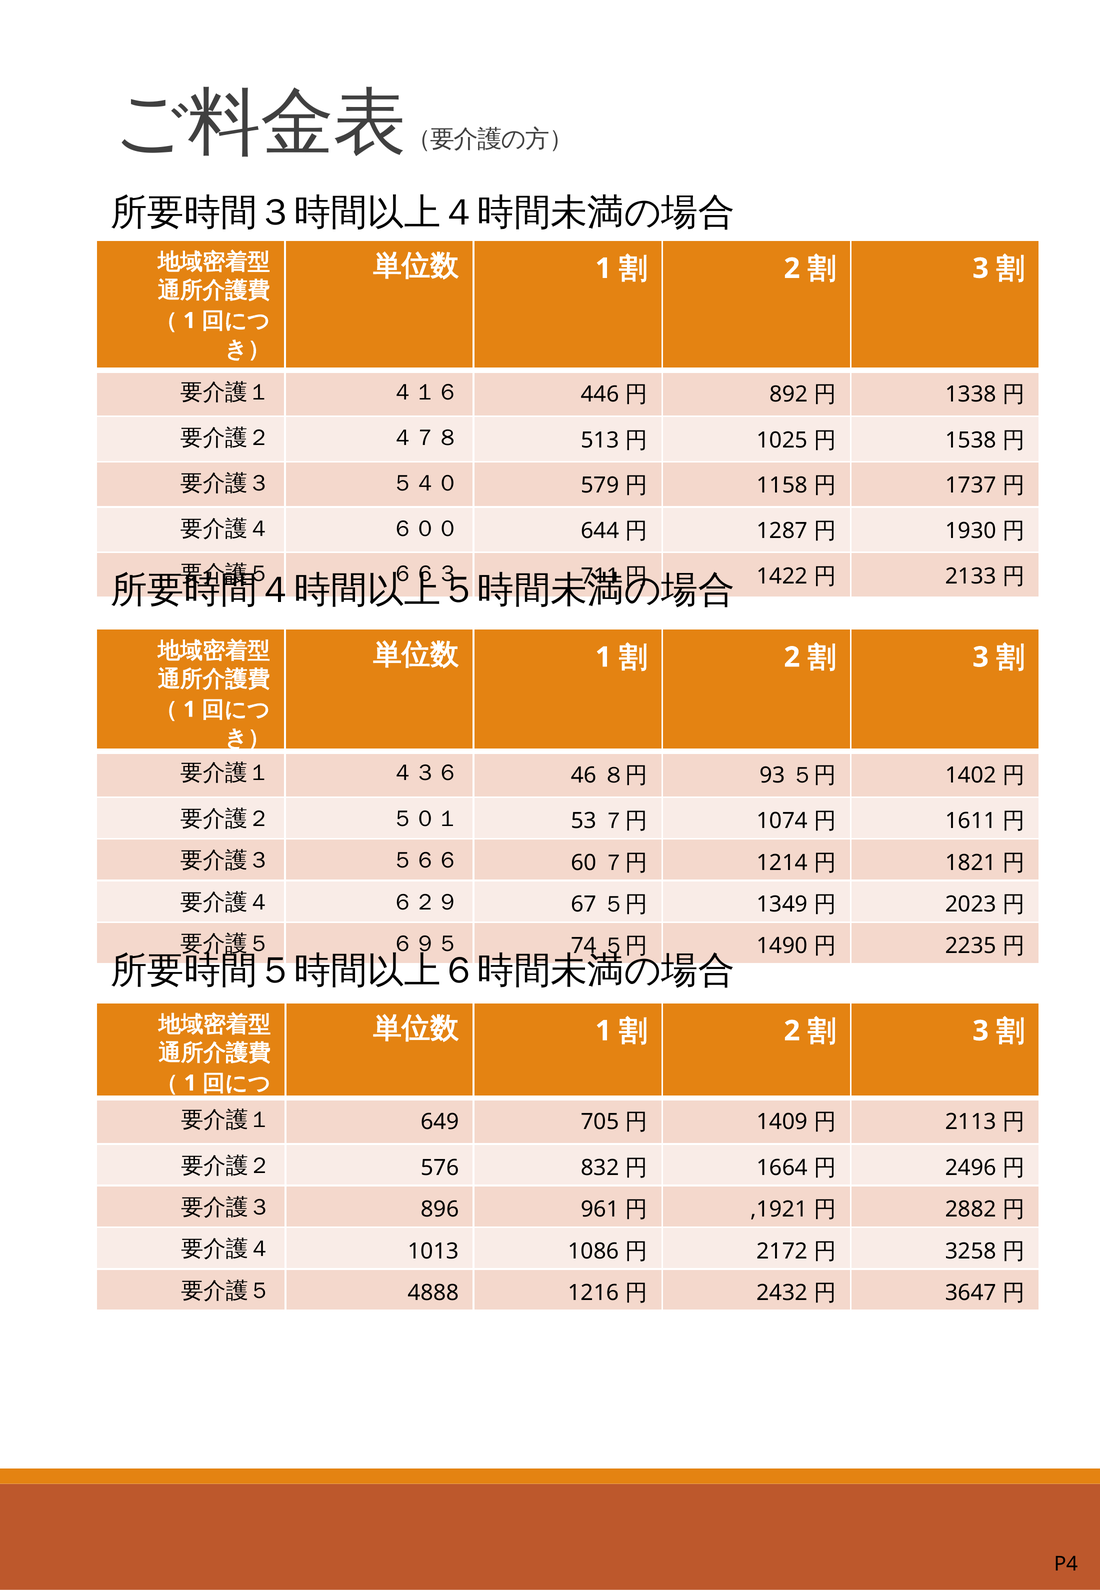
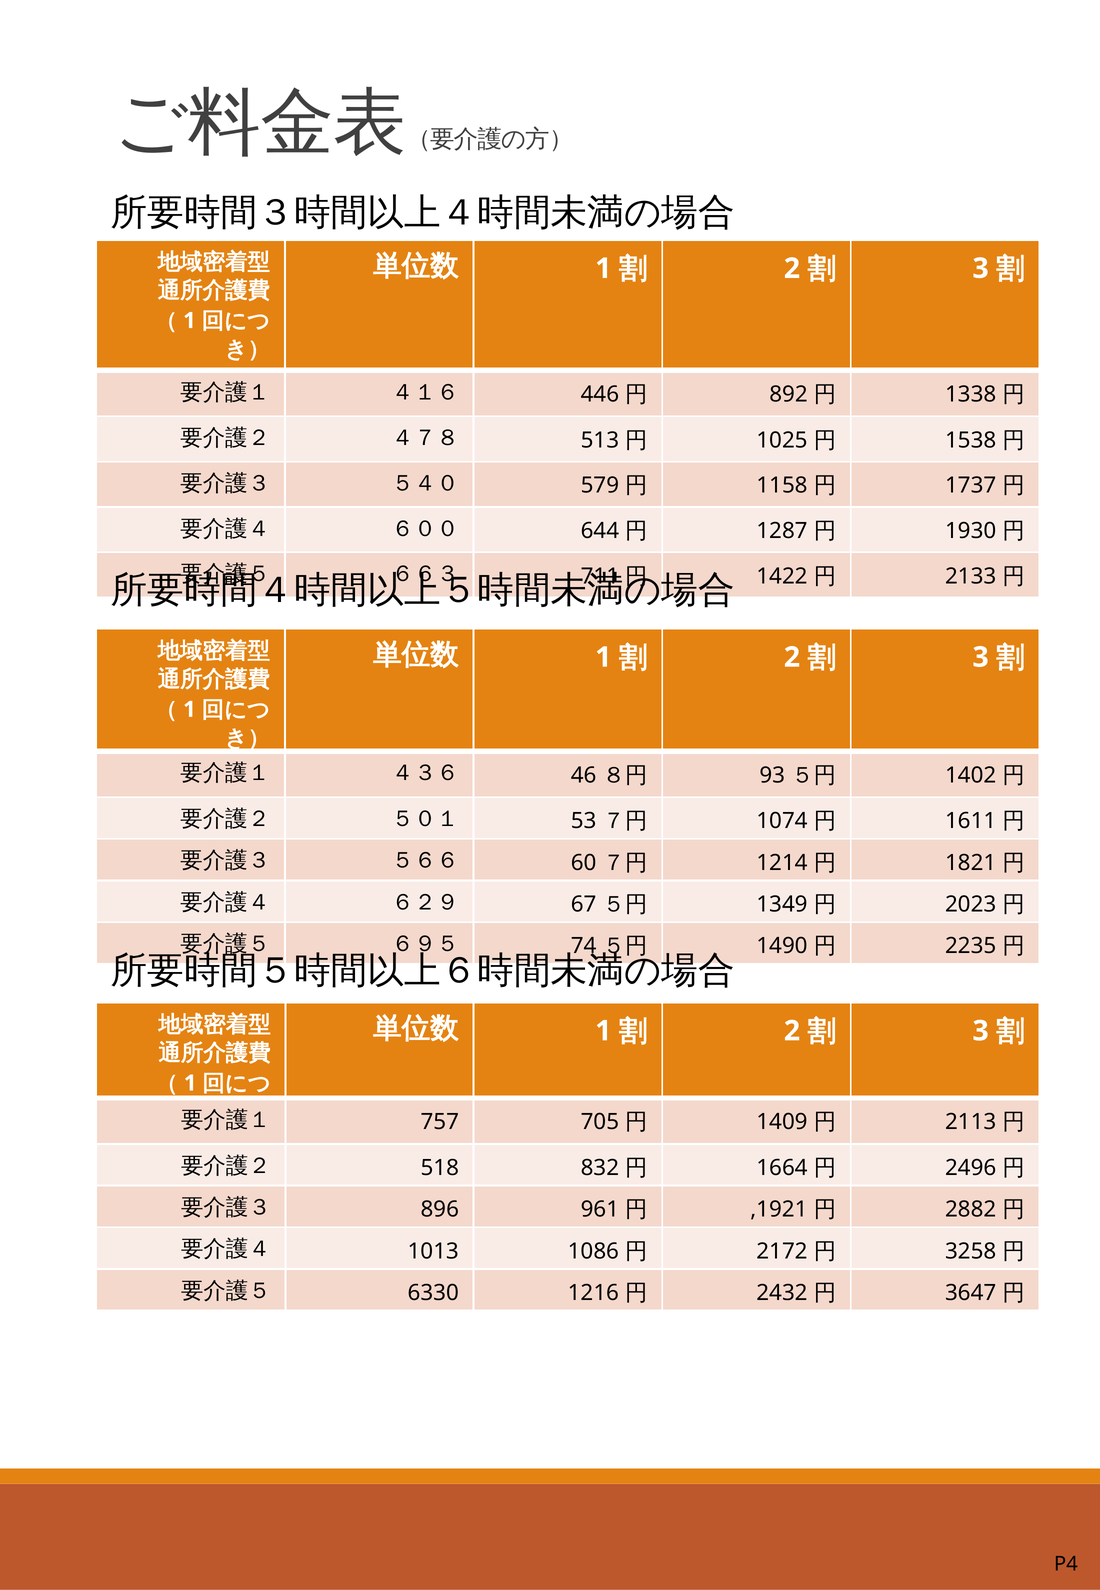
649: 649 -> 757 (440, 1121)
576: 576 -> 518 (440, 1167)
4888: 4888 -> 6330 (433, 1292)
